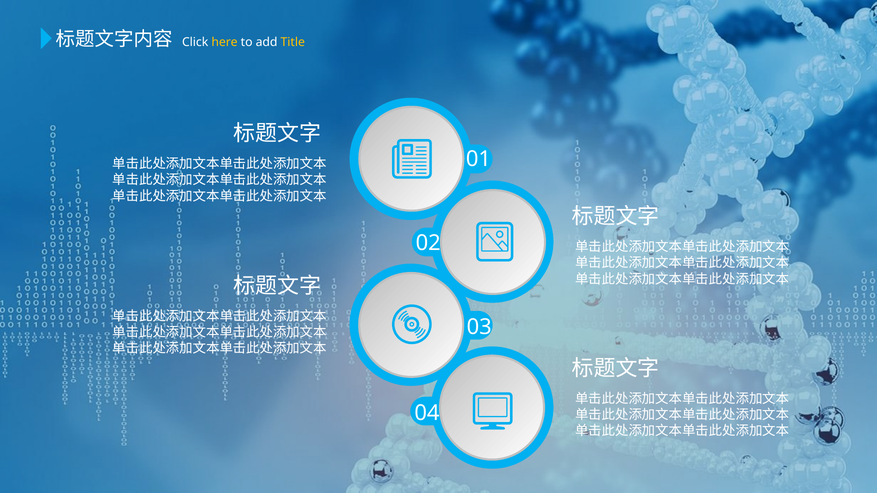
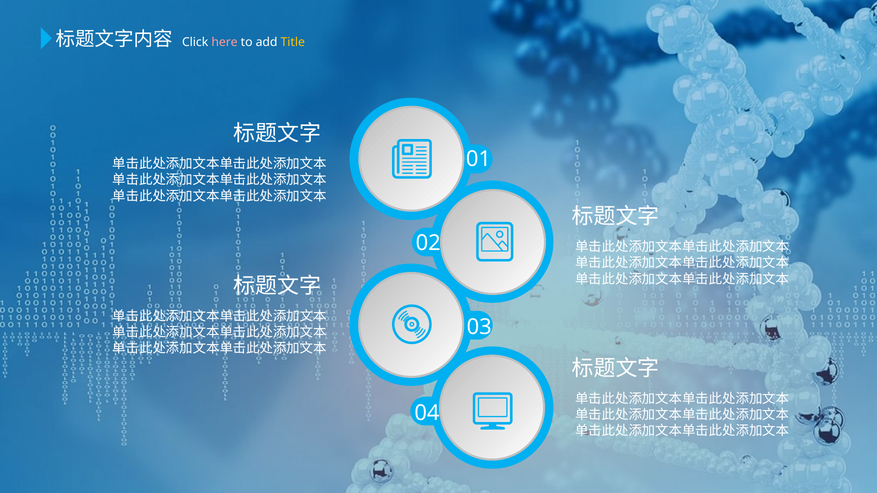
here colour: yellow -> pink (225, 42)
